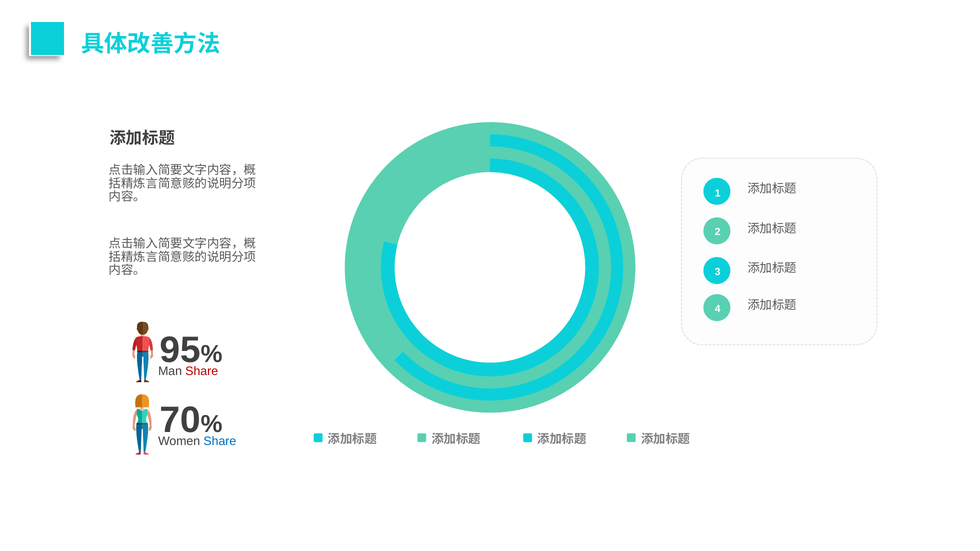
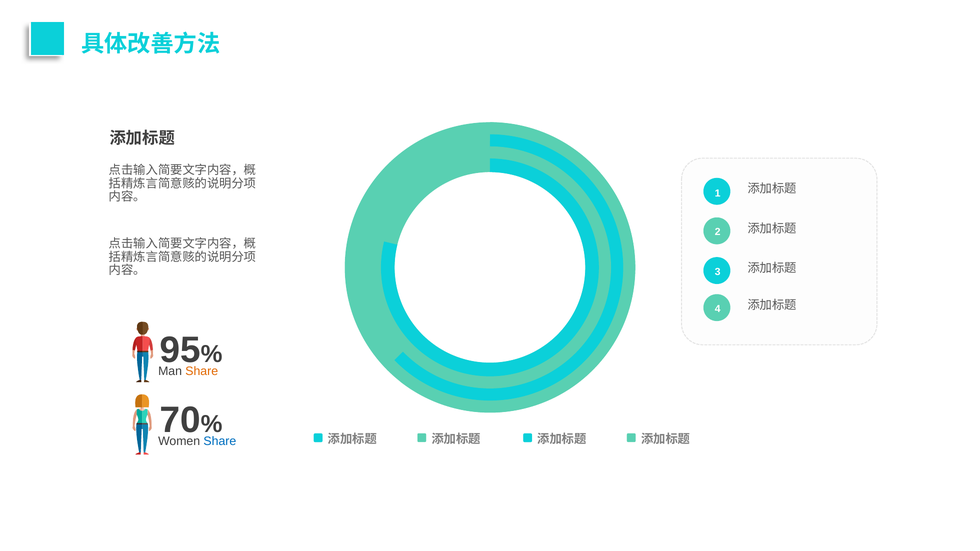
Share colour: red -> orange (202, 371)
